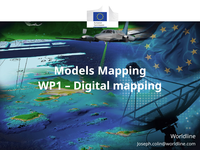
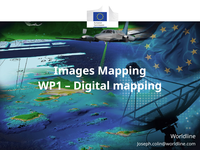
Models: Models -> Images (74, 71)
